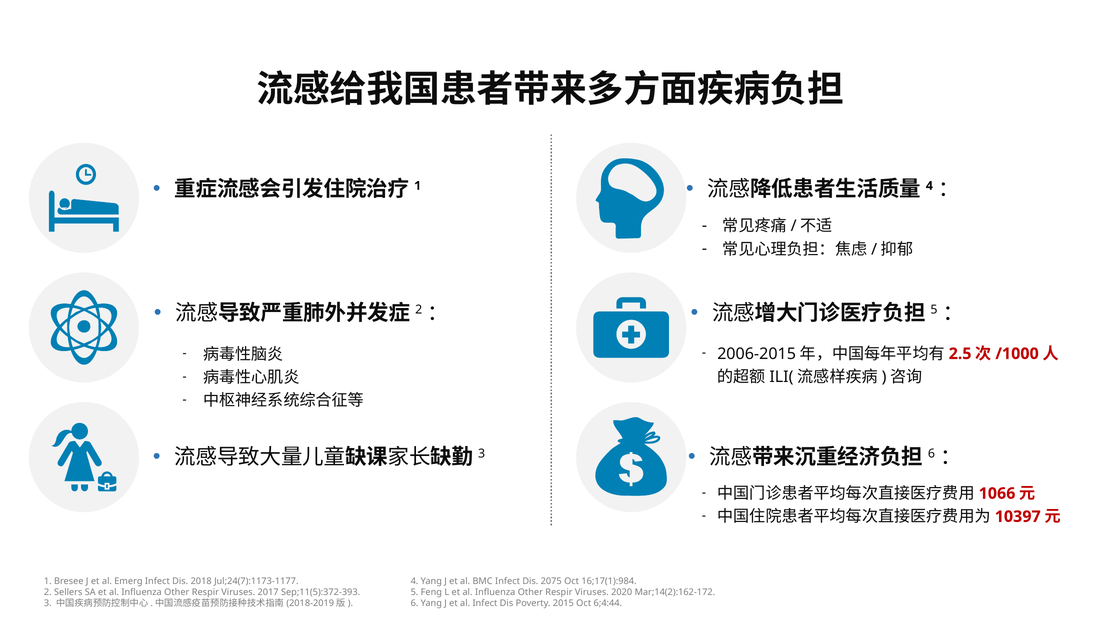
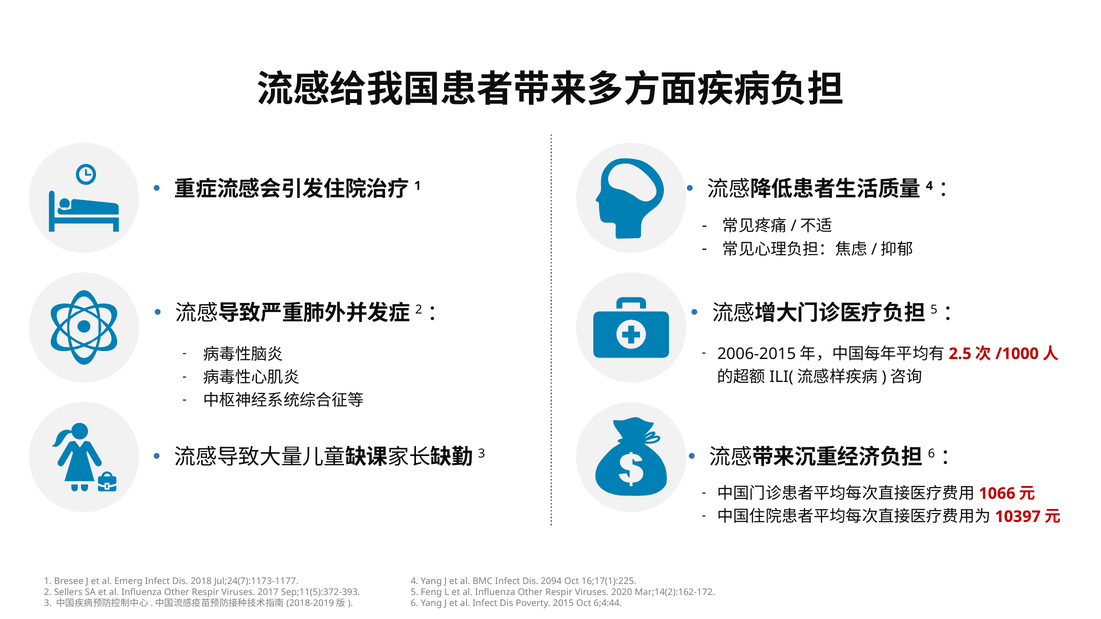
2075: 2075 -> 2094 (551, 581)
16;17(1):984: 16;17(1):984 -> 16;17(1):225 (609, 581)
